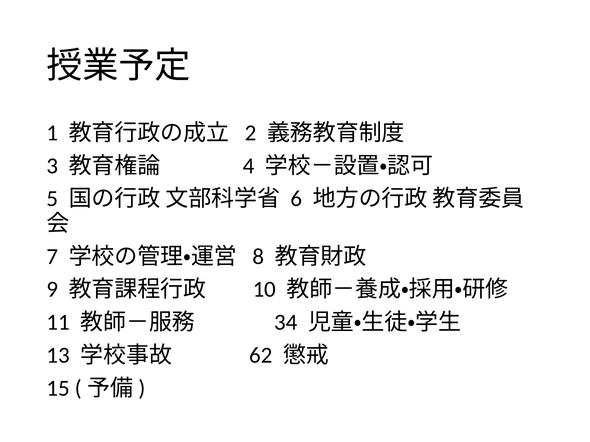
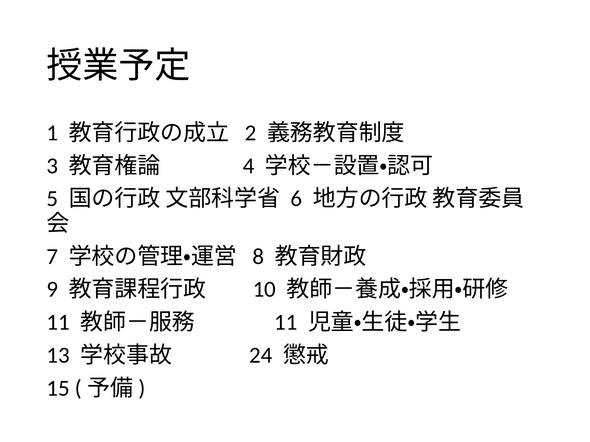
34: 34 -> 11 (286, 323)
62: 62 -> 24 (261, 356)
